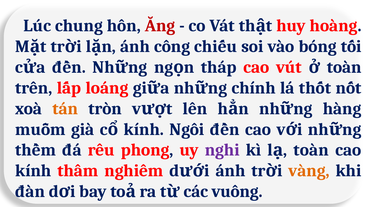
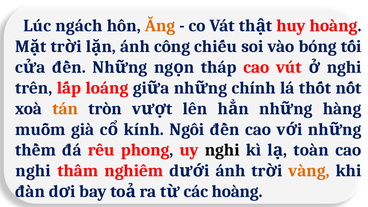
chung: chung -> ngách (79, 26)
Ăng colour: red -> orange (160, 26)
vút toàn: toàn -> nghi (344, 67)
nghi colour: purple -> black (222, 150)
kính: kính -> nghi (33, 171)
các vuông: vuông -> hoàng (237, 191)
